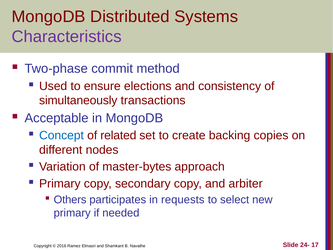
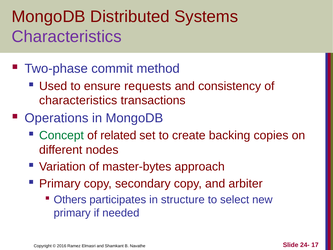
elections: elections -> requests (148, 86)
simultaneously: simultaneously -> characteristics (78, 100)
Acceptable: Acceptable -> Operations (56, 118)
Concept colour: blue -> green (61, 135)
requests: requests -> structure (183, 199)
